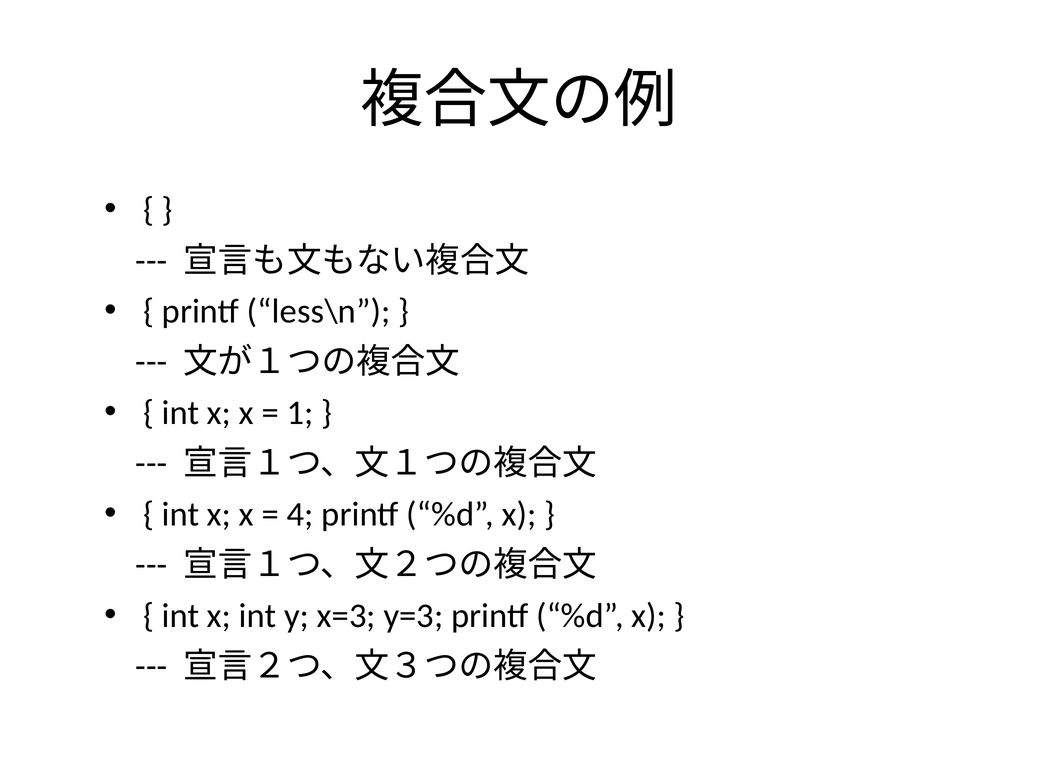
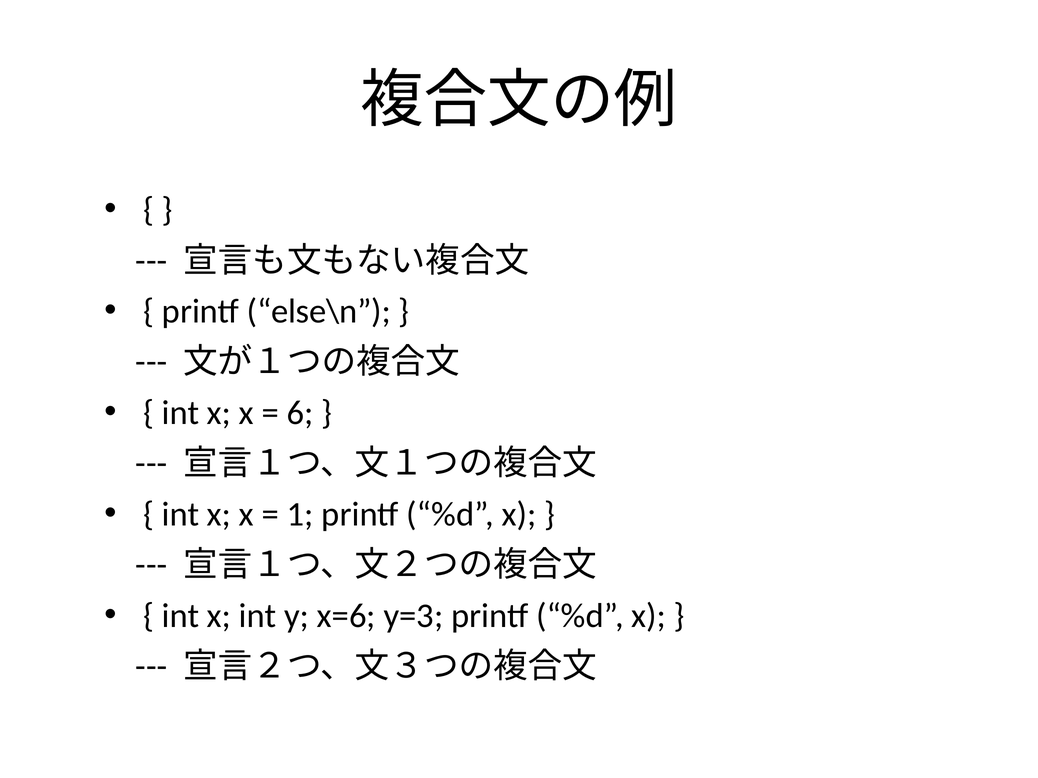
less\n: less\n -> else\n (319, 312)
1: 1 -> 6 (300, 413)
4: 4 -> 1 (300, 515)
x=3: x=3 -> x=6 (346, 616)
